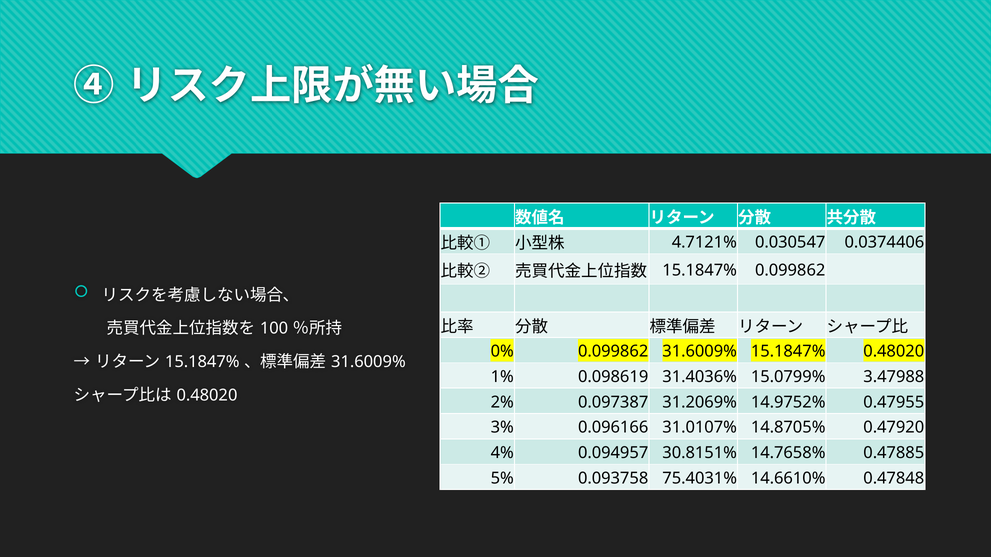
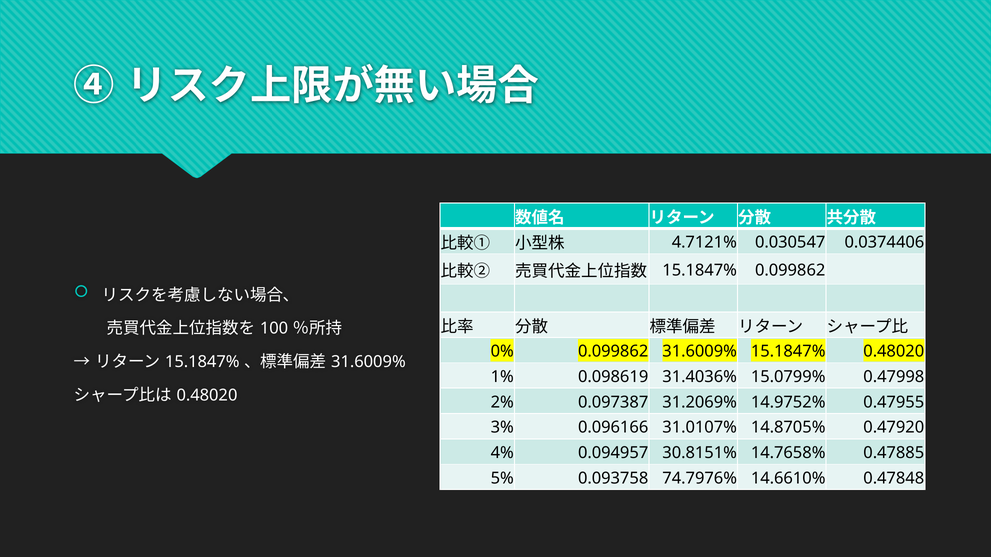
3.47988: 3.47988 -> 0.47998 (894, 377)
75.4031%: 75.4031% -> 74.7976% (700, 479)
